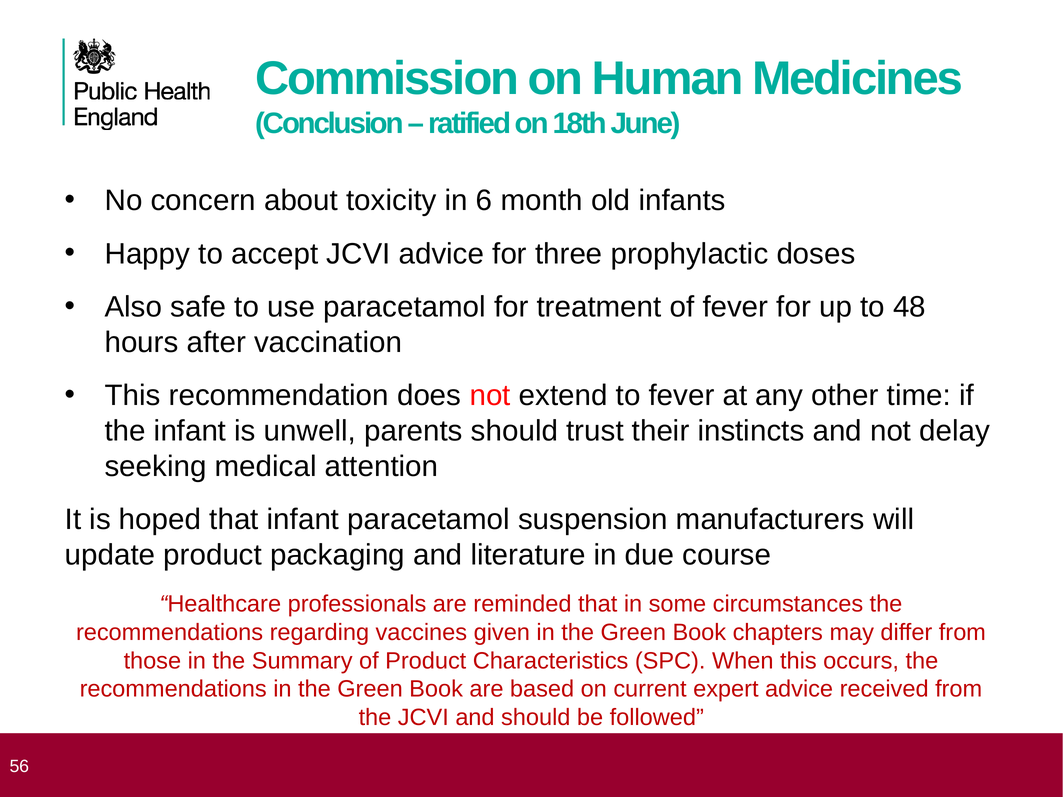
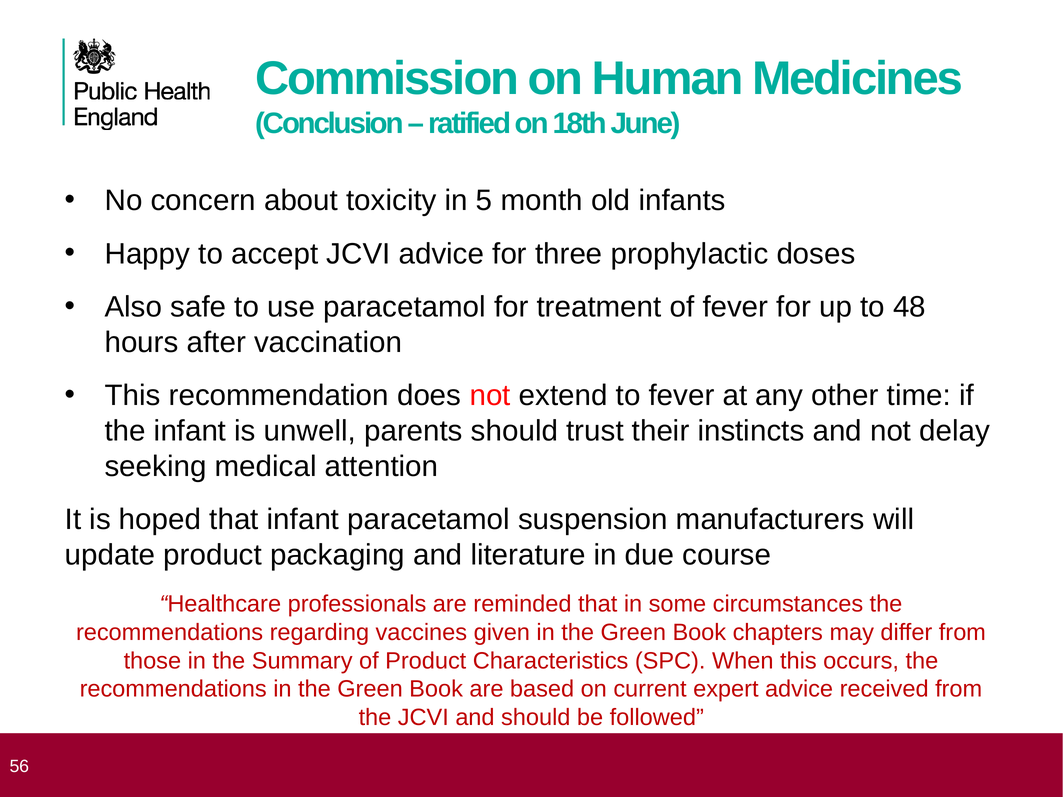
6: 6 -> 5 (484, 201)
